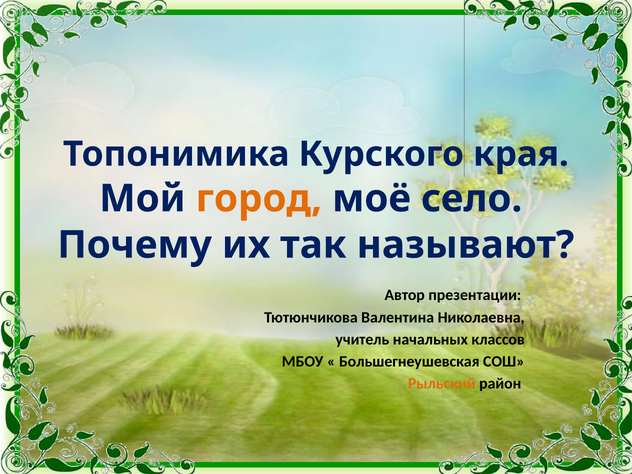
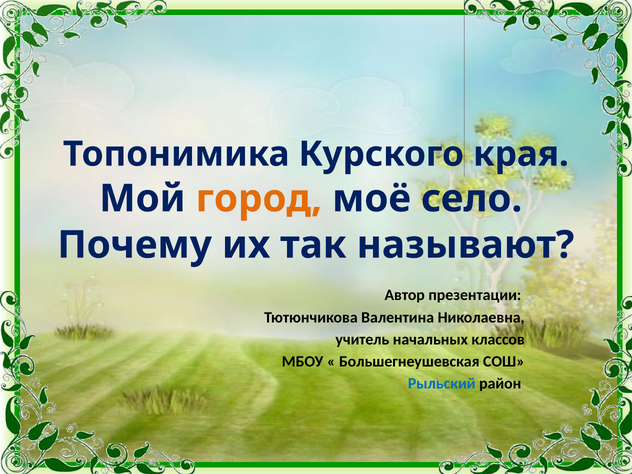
Рыльский colour: orange -> blue (442, 384)
